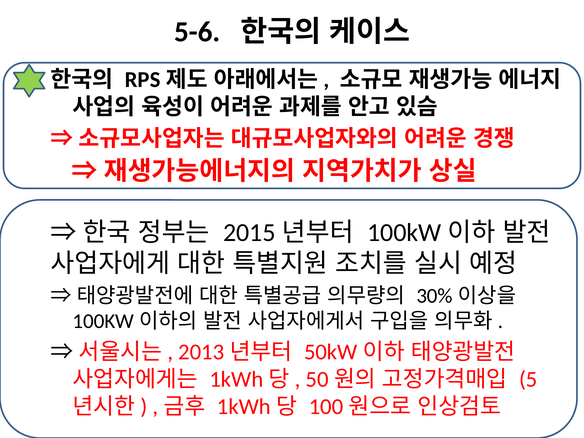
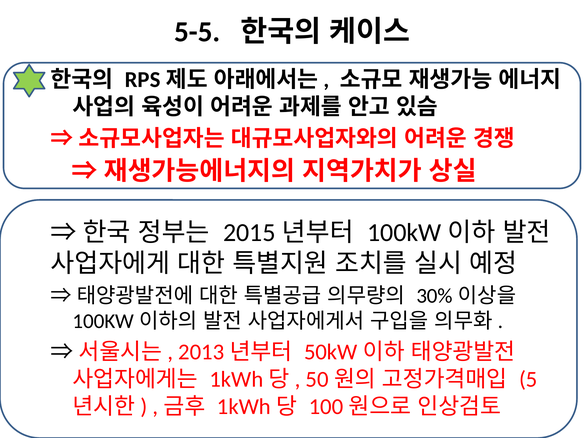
5-6: 5-6 -> 5-5 (197, 32)
